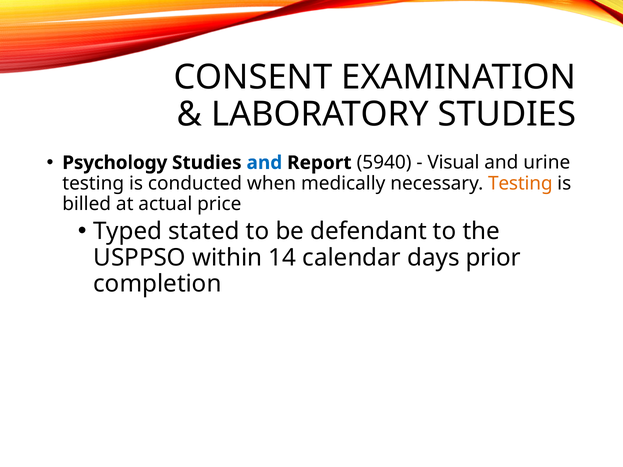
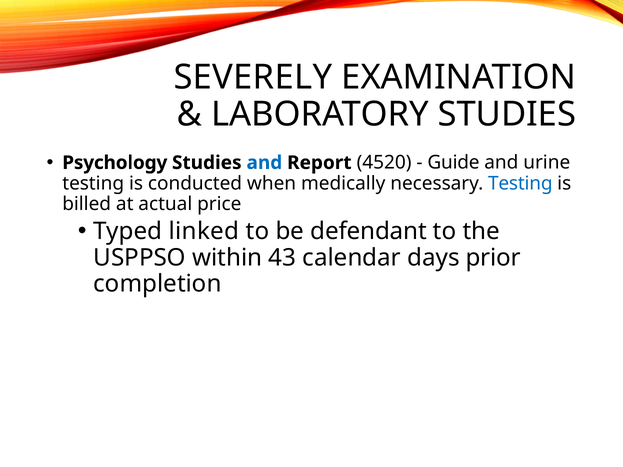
CONSENT: CONSENT -> SEVERELY (253, 77)
5940: 5940 -> 4520 (384, 163)
Visual: Visual -> Guide (454, 163)
Testing colour: orange -> blue (520, 183)
stated: stated -> linked (204, 232)
14: 14 -> 43 (282, 258)
